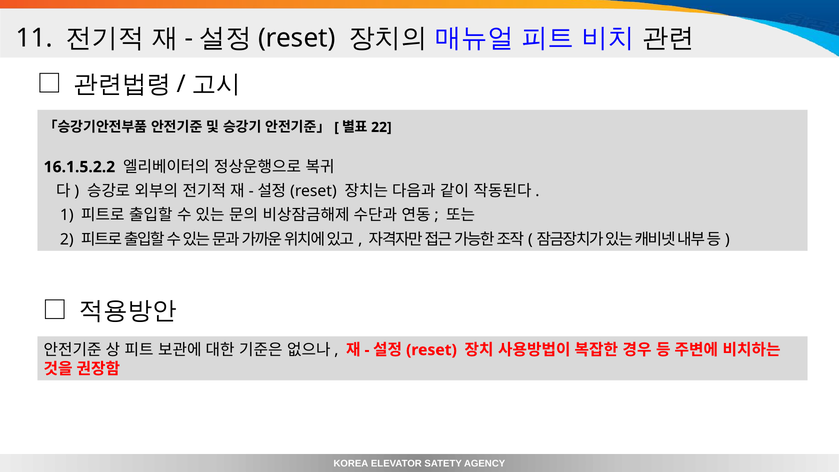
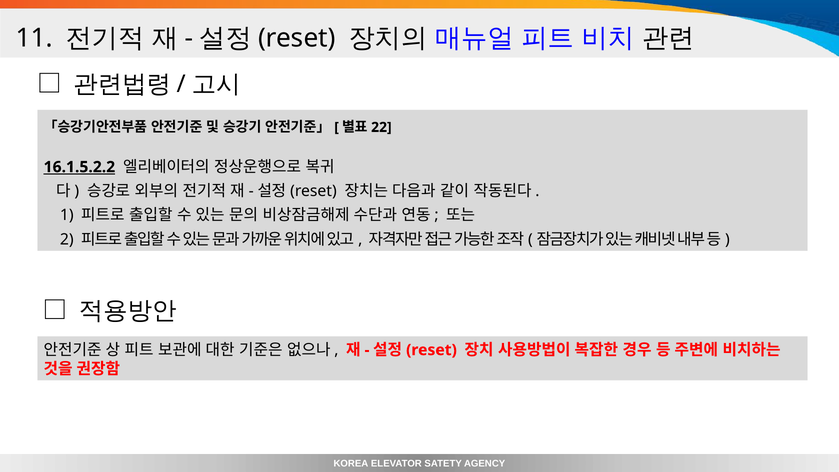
16.1.5.2.2 underline: none -> present (79, 167)
